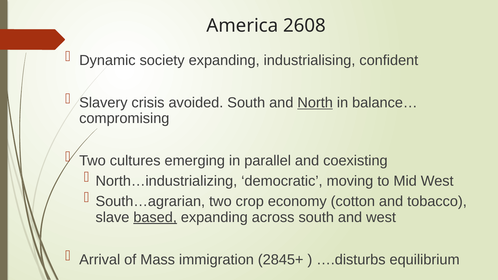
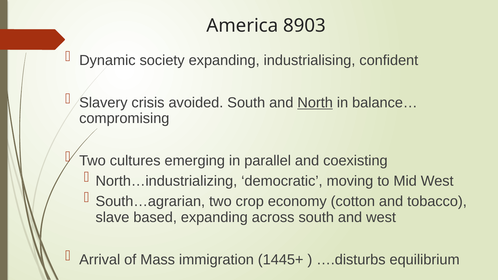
2608: 2608 -> 8903 (305, 26)
based underline: present -> none (155, 217)
2845+: 2845+ -> 1445+ (281, 260)
